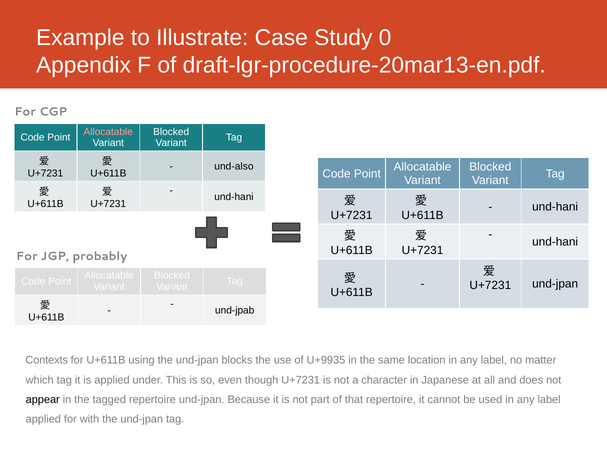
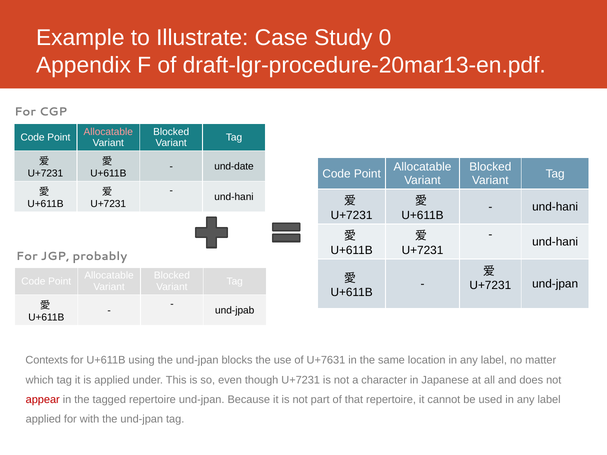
und-also: und-also -> und-date (234, 166)
U+9935: U+9935 -> U+7631 (326, 360)
appear colour: black -> red (43, 400)
